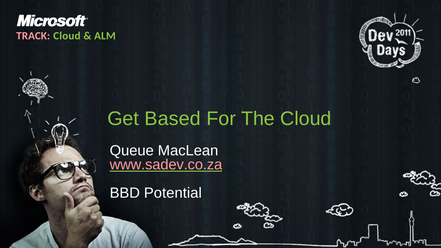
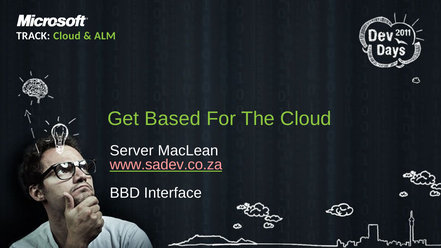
TRACK colour: pink -> white (33, 36)
Queue: Queue -> Server (132, 151)
Potential: Potential -> Interface (173, 193)
